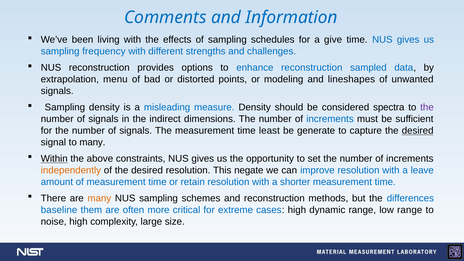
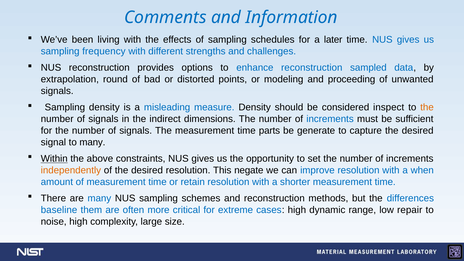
give: give -> later (333, 40)
menu: menu -> round (115, 79)
lineshapes: lineshapes -> proceeding (352, 79)
spectra: spectra -> inspect (389, 107)
the colour: purple -> orange (427, 107)
least: least -> parts (269, 131)
desired underline: present -> none (418, 131)
leave: leave -> when (422, 170)
many colour: orange -> blue (99, 198)
low range: range -> repair (410, 210)
